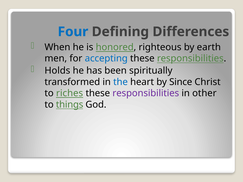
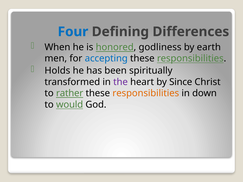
righteous: righteous -> godliness (160, 47)
the colour: blue -> purple (121, 82)
riches: riches -> rather (70, 93)
responsibilities colour: purple -> orange (146, 93)
other: other -> down (204, 93)
things: things -> would (70, 105)
